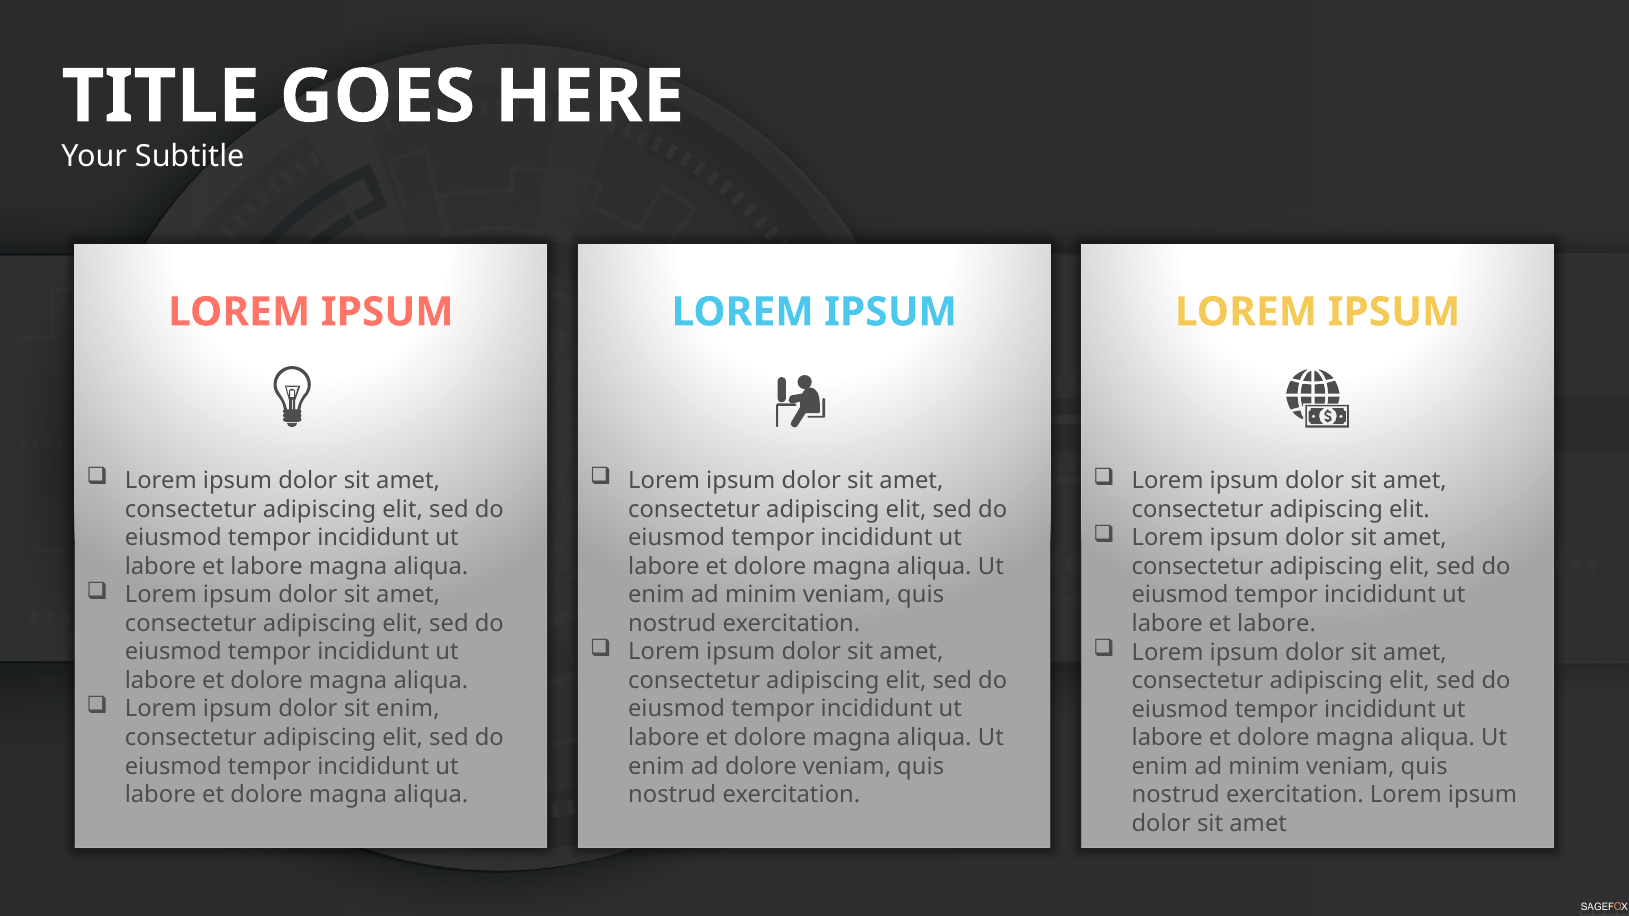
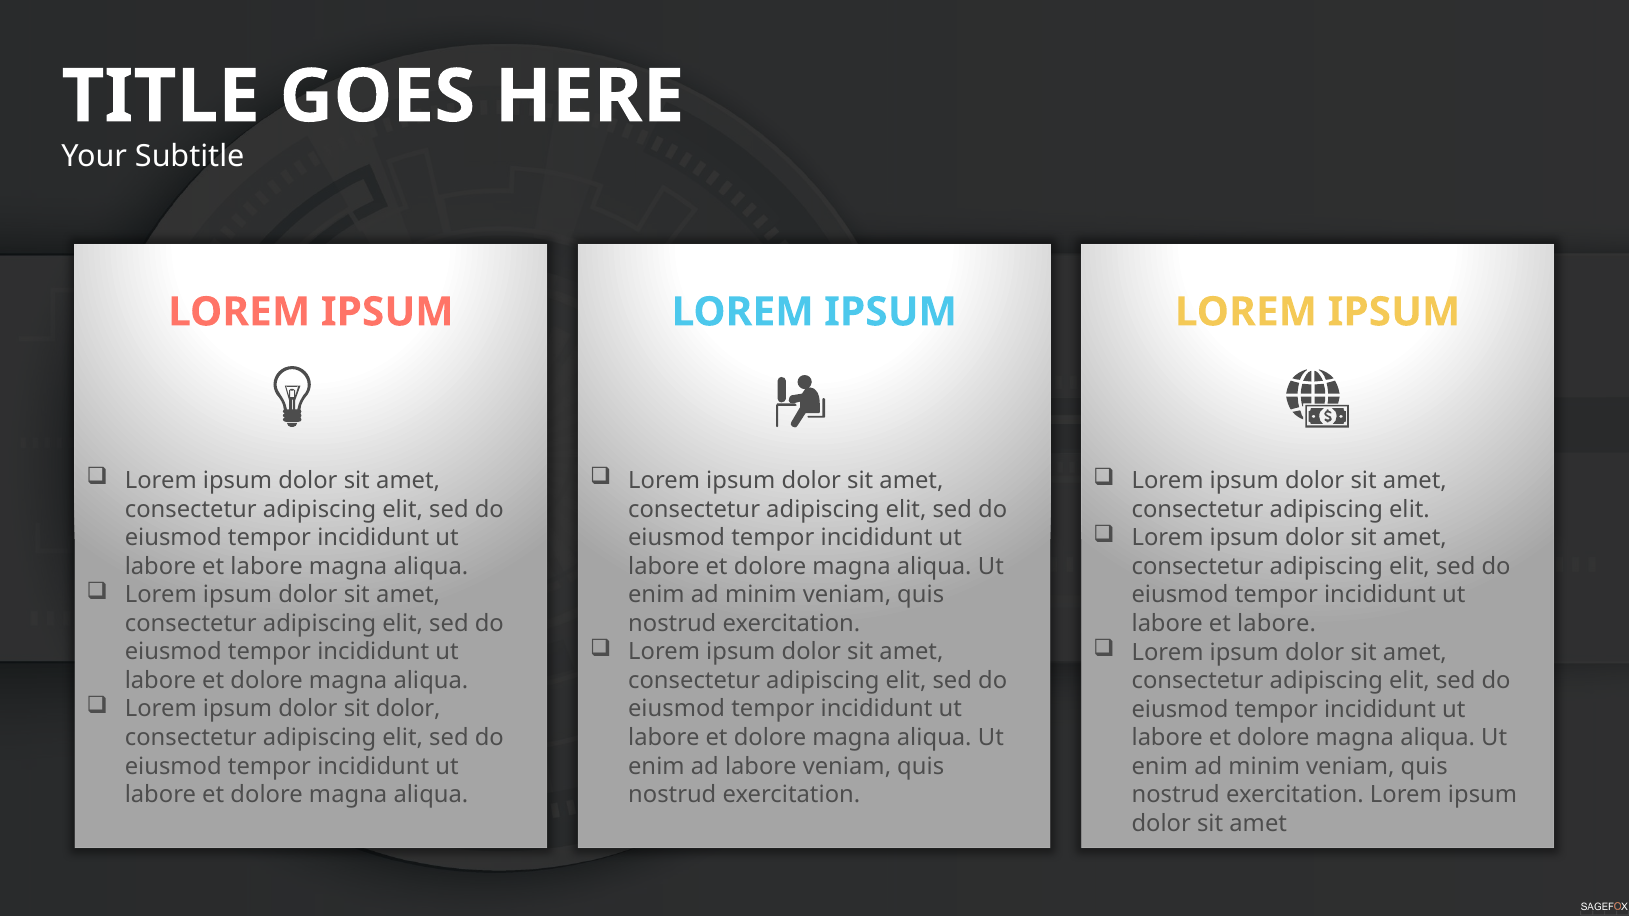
sit enim: enim -> dolor (408, 709)
ad dolore: dolore -> labore (761, 766)
